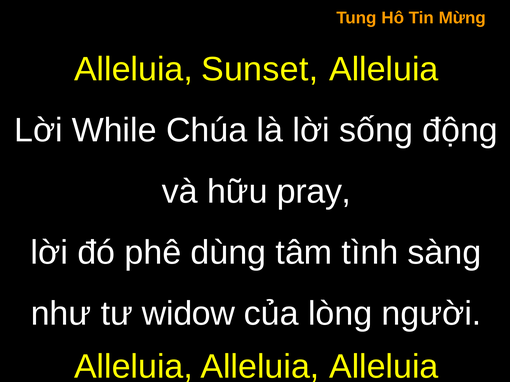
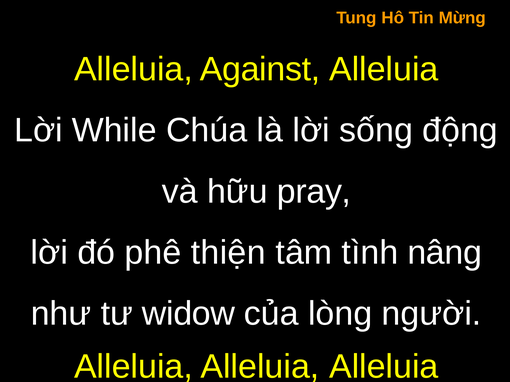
Sunset: Sunset -> Against (260, 69)
dùng: dùng -> thiện (228, 253)
sàng: sàng -> nâng (445, 253)
